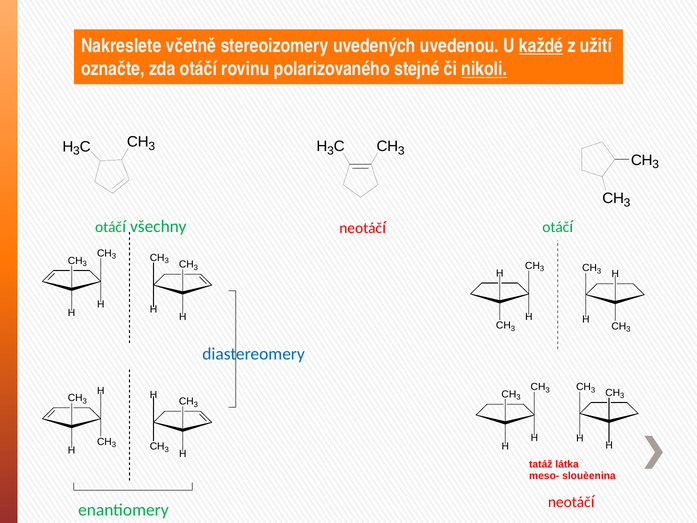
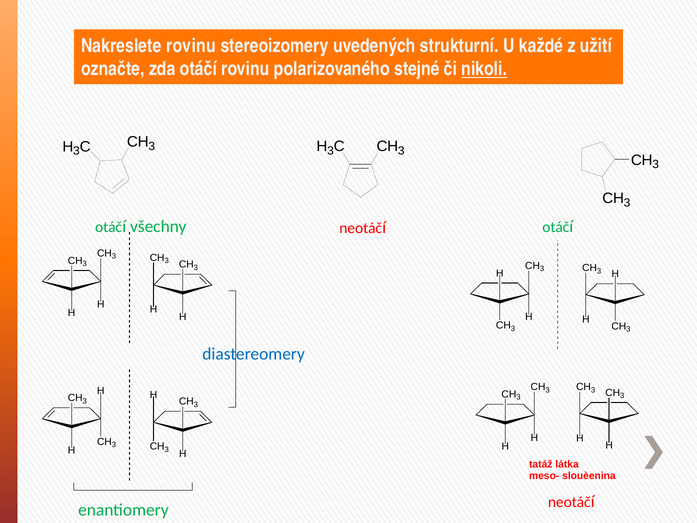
Nakreslete včetně: včetně -> rovinu (191, 46)
uvedenou: uvedenou -> strukturní (459, 46)
každé underline: present -> none (541, 46)
